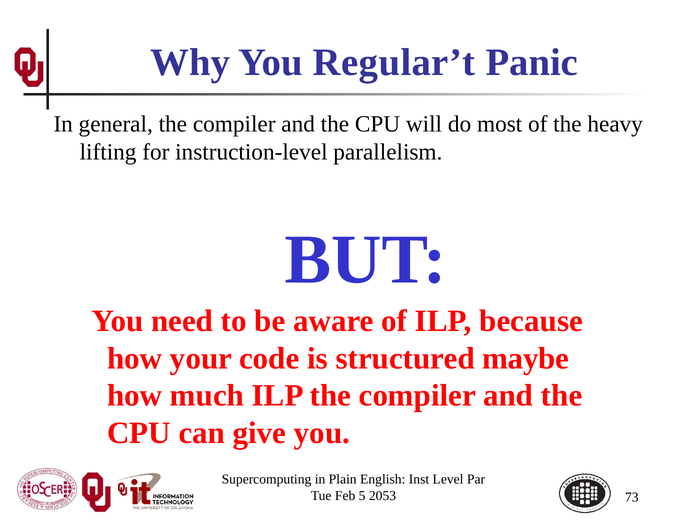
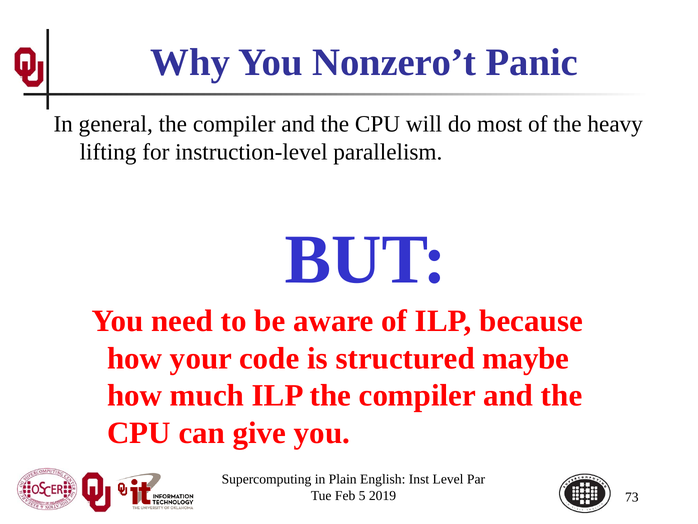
Regular’t: Regular’t -> Nonzero’t (394, 63)
2053: 2053 -> 2019 (382, 495)
